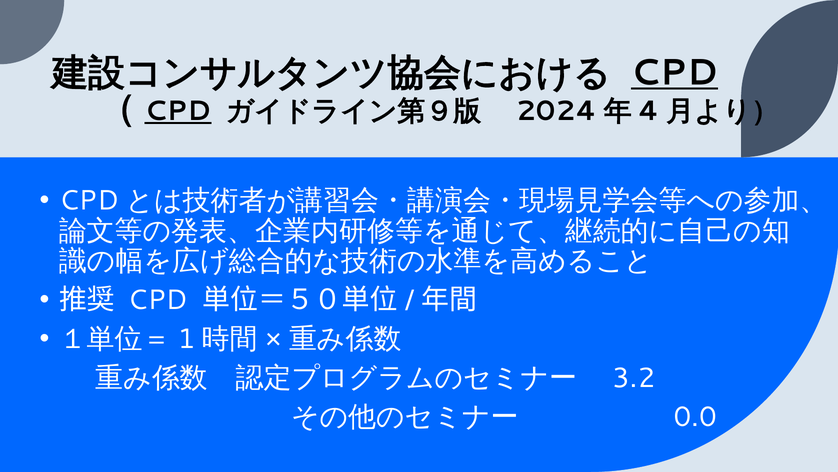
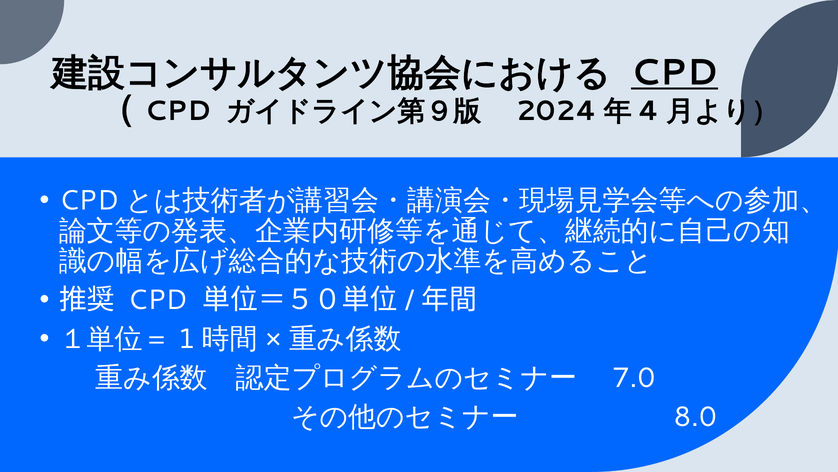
CPD underline: present -> none (178, 111)
3.2: 3.2 -> 7.0 (634, 378)
0.0: 0.0 -> 8.0 (695, 416)
